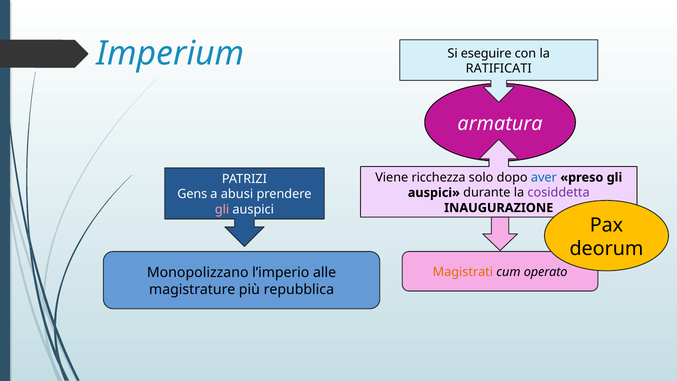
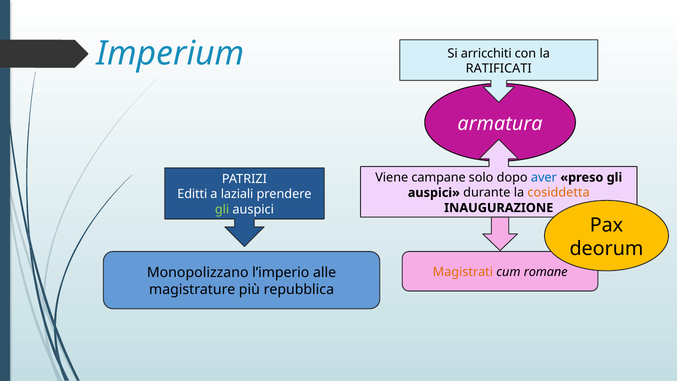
eseguire: eseguire -> arricchiti (486, 53)
ricchezza: ricchezza -> campane (439, 177)
cosiddetta colour: purple -> orange (559, 193)
Gens: Gens -> Editti (192, 194)
abusi: abusi -> laziali (237, 194)
gli colour: pink -> light green (222, 209)
operato: operato -> romane (546, 272)
